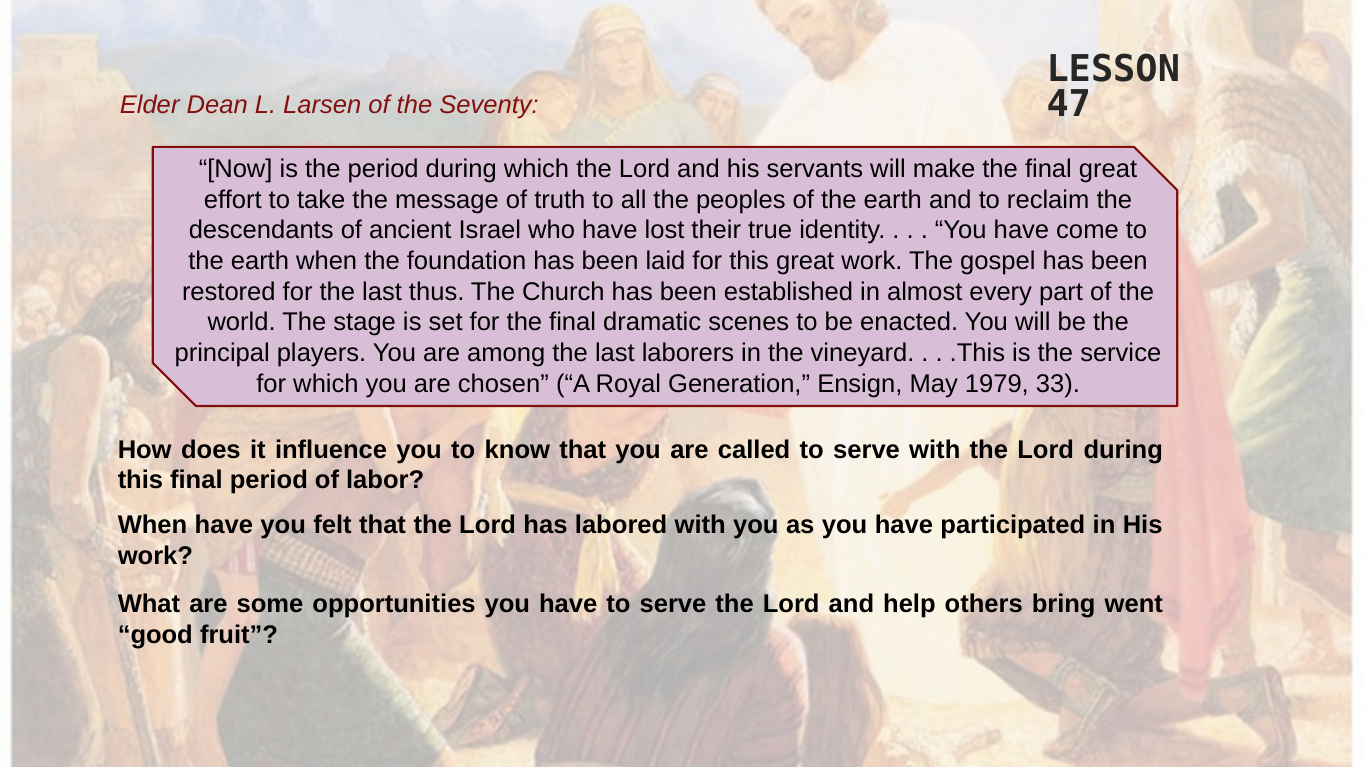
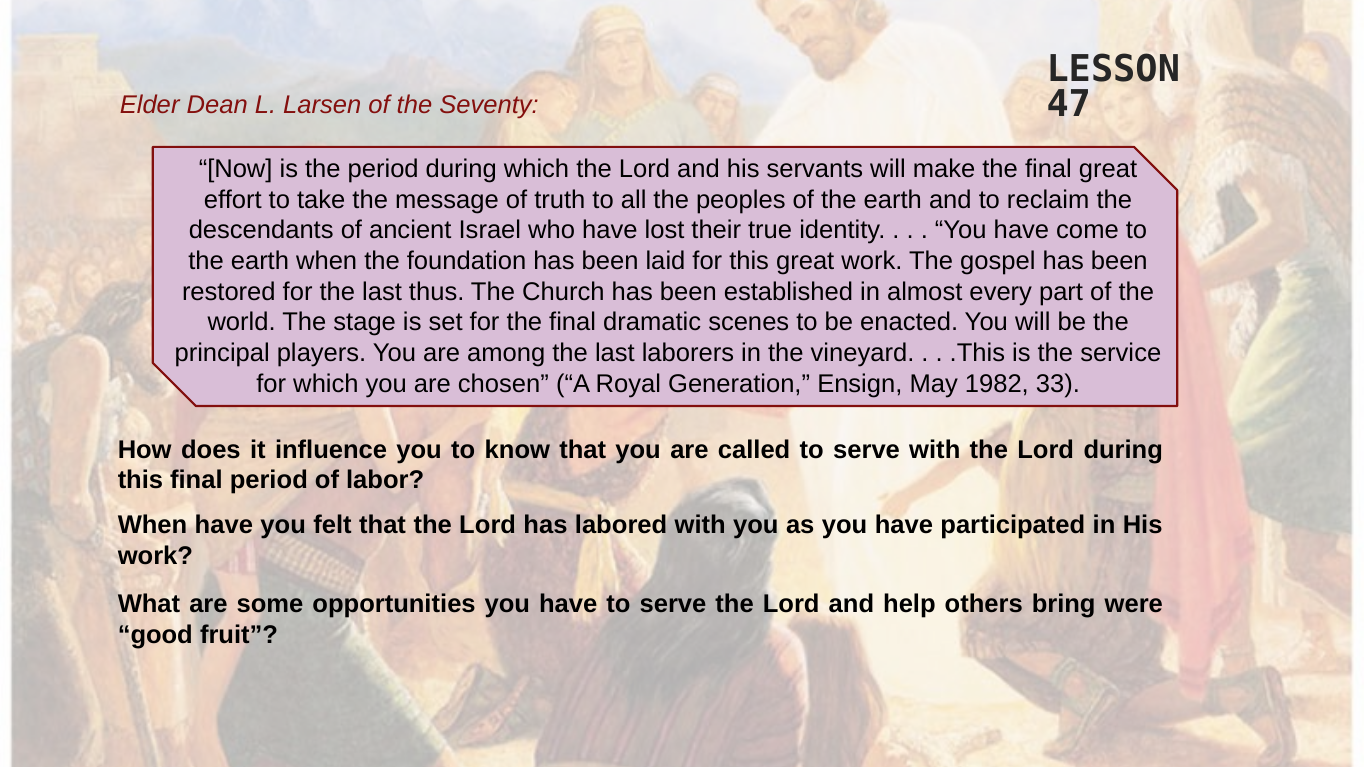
1979: 1979 -> 1982 (997, 384)
went: went -> were (1134, 605)
